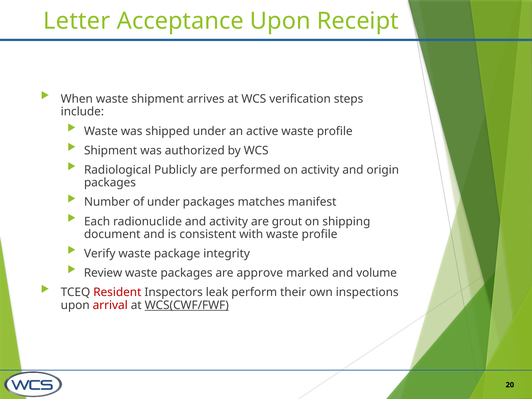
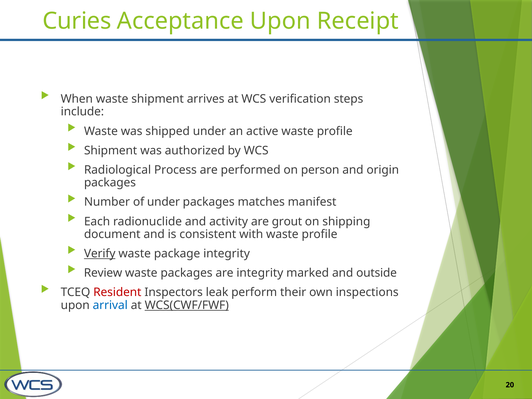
Letter: Letter -> Curies (77, 21)
Publicly: Publicly -> Process (175, 170)
on activity: activity -> person (320, 170)
Verify underline: none -> present (100, 254)
are approve: approve -> integrity (260, 273)
volume: volume -> outside (377, 273)
arrival colour: red -> blue (110, 305)
